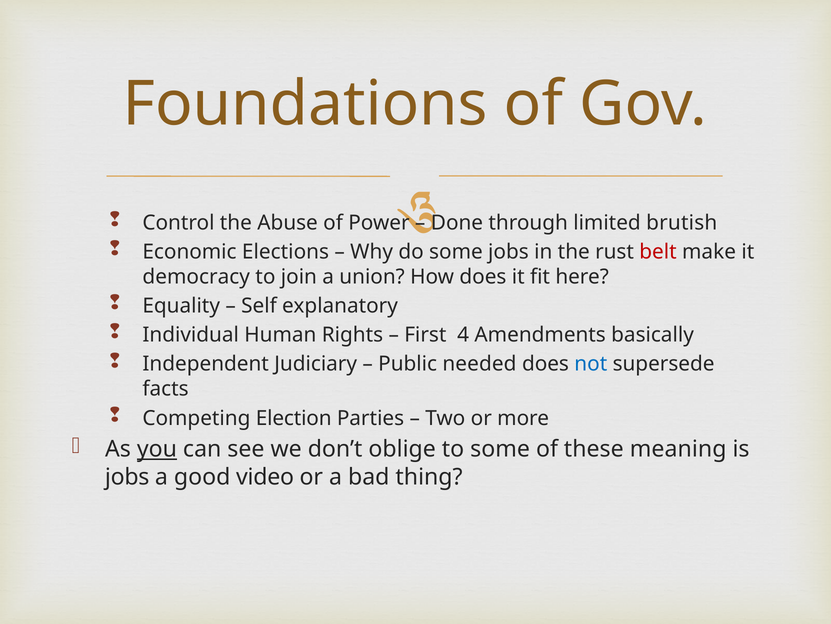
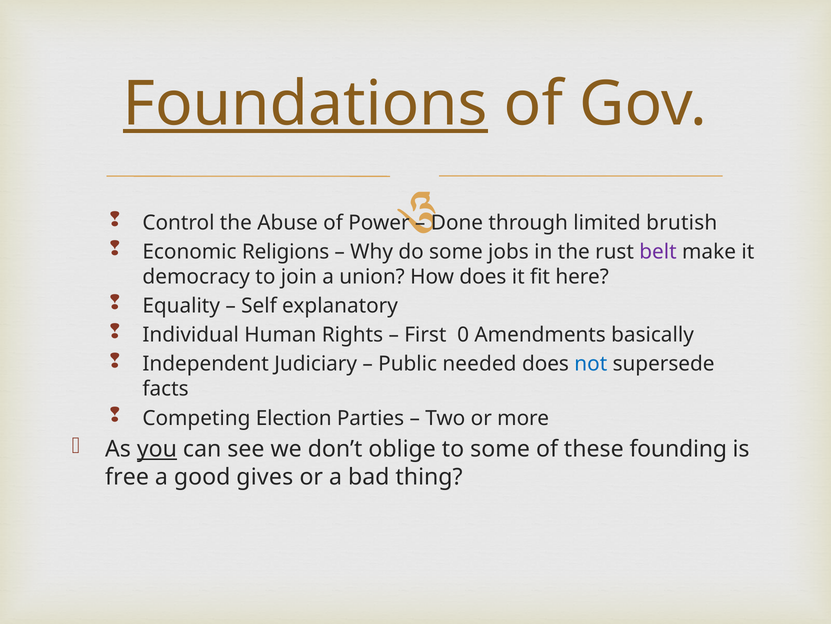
Foundations underline: none -> present (305, 104)
Elections: Elections -> Religions (286, 251)
belt colour: red -> purple (658, 251)
4: 4 -> 0 (463, 335)
meaning: meaning -> founding (678, 449)
jobs: jobs -> free (127, 477)
video: video -> gives (265, 477)
